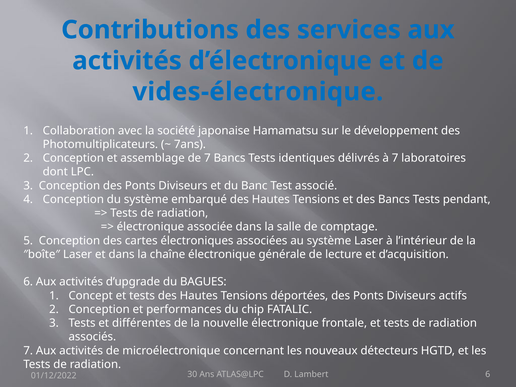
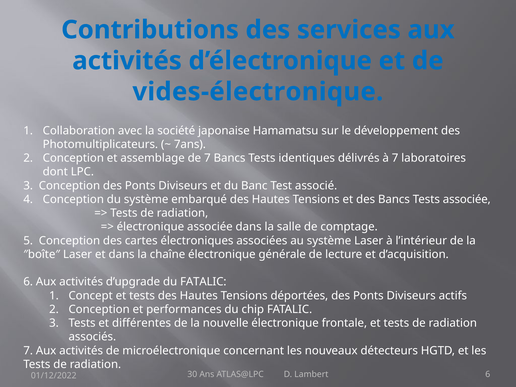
Tests pendant: pendant -> associée (467, 199)
du BAGUES: BAGUES -> FATALIC (203, 282)
